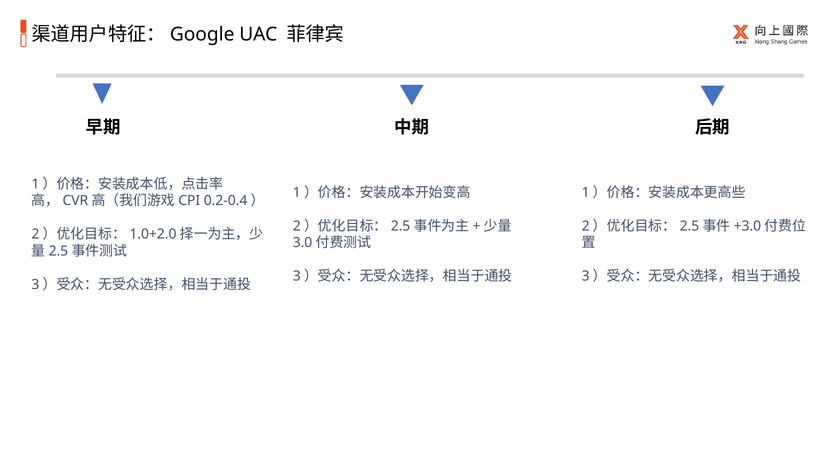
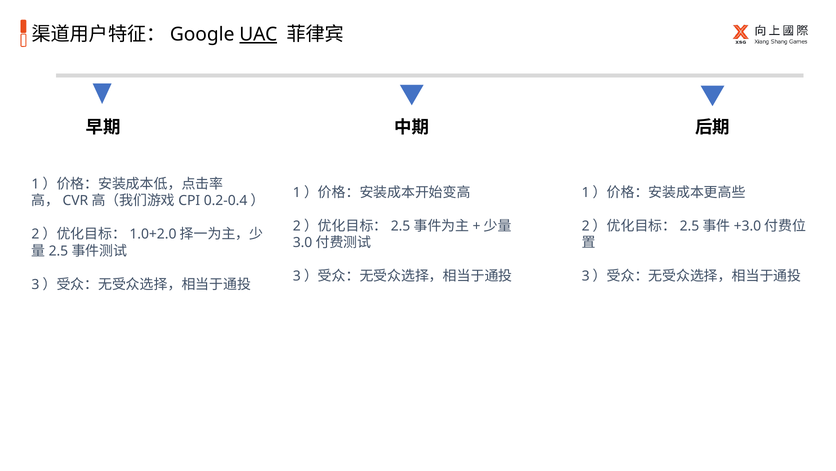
UAC underline: none -> present (258, 35)
